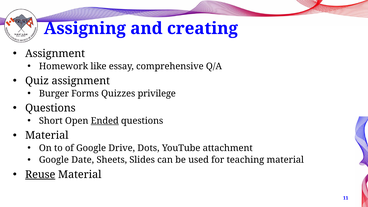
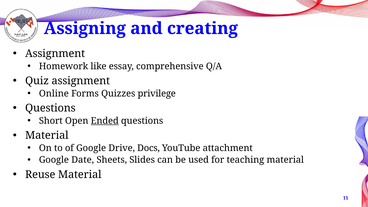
Burger: Burger -> Online (54, 94)
Dots: Dots -> Docs (149, 148)
Reuse underline: present -> none (40, 175)
